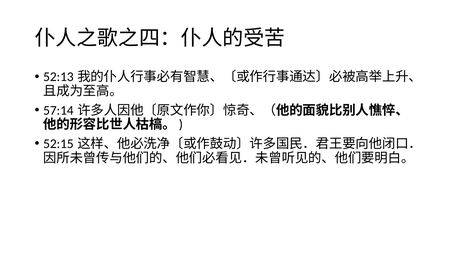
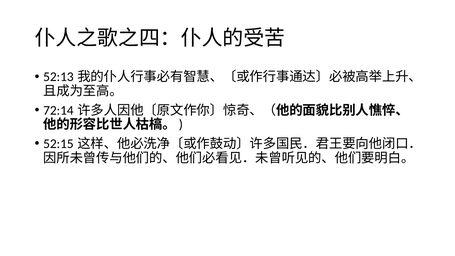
57:14: 57:14 -> 72:14 (58, 110)
